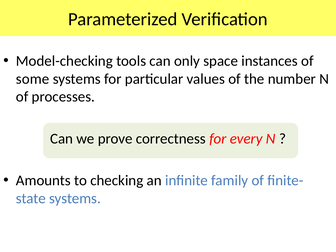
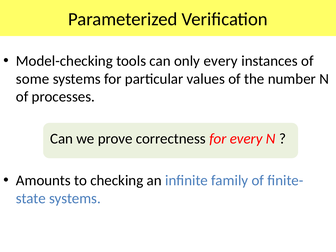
only space: space -> every (221, 61)
